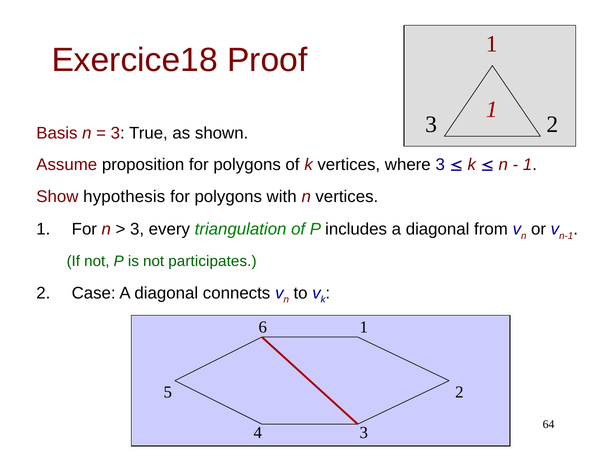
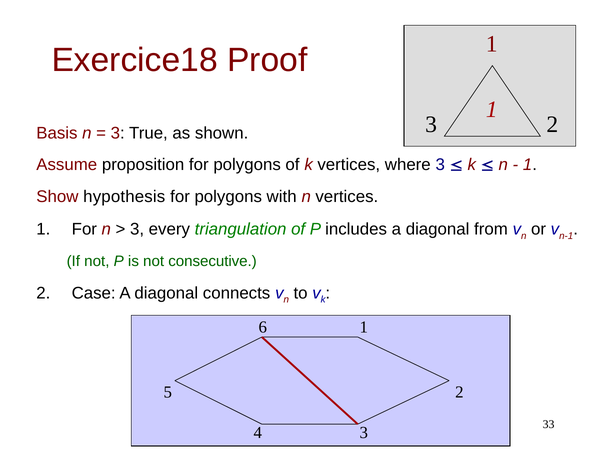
participates: participates -> consecutive (213, 262)
64: 64 -> 33 (549, 425)
